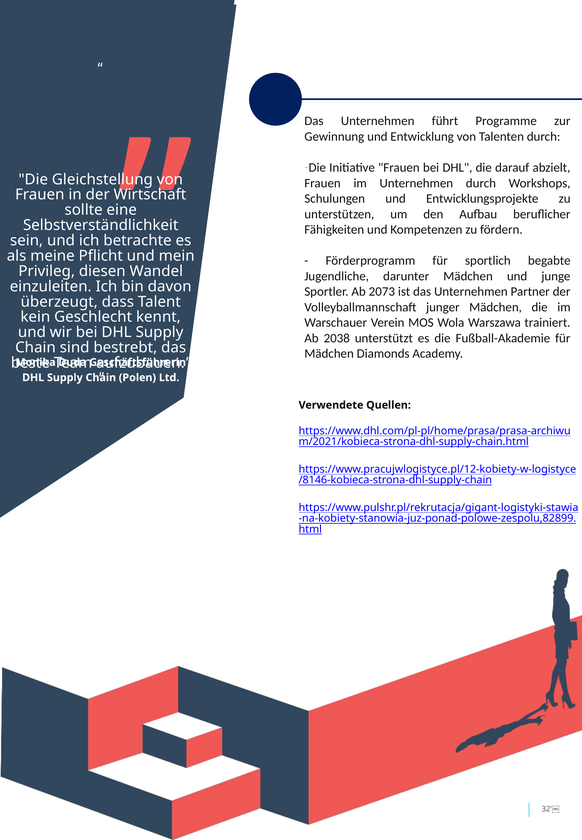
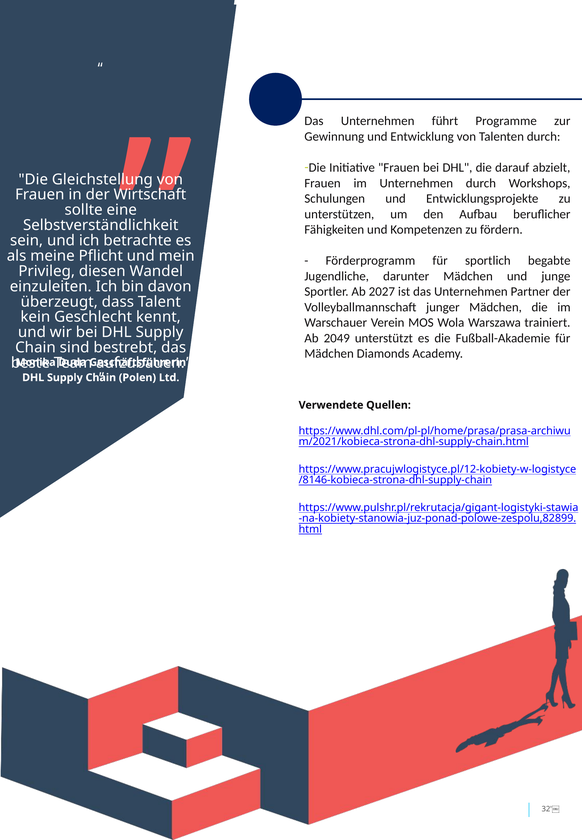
2073: 2073 -> 2027 (382, 292)
2038: 2038 -> 2049 (337, 338)
